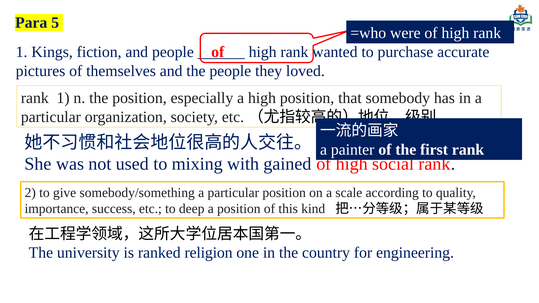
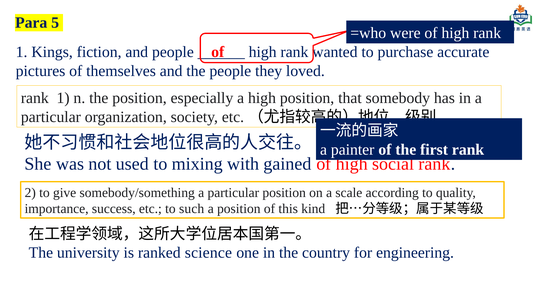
deep: deep -> such (192, 209)
religion: religion -> science (208, 253)
